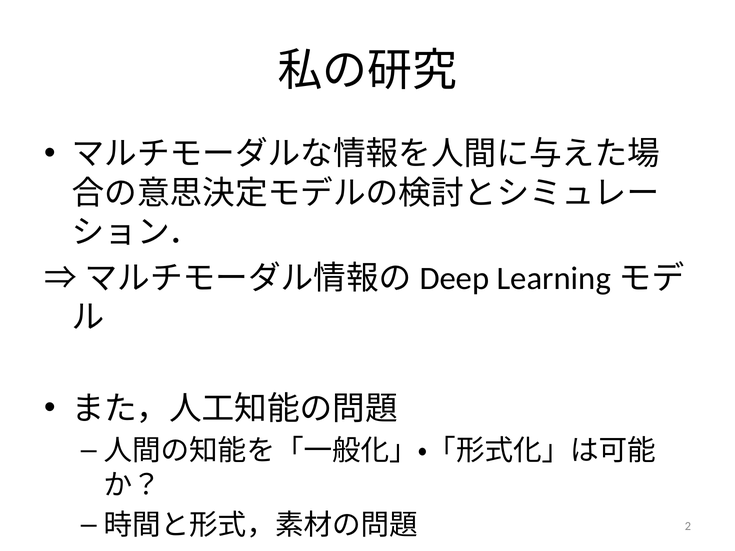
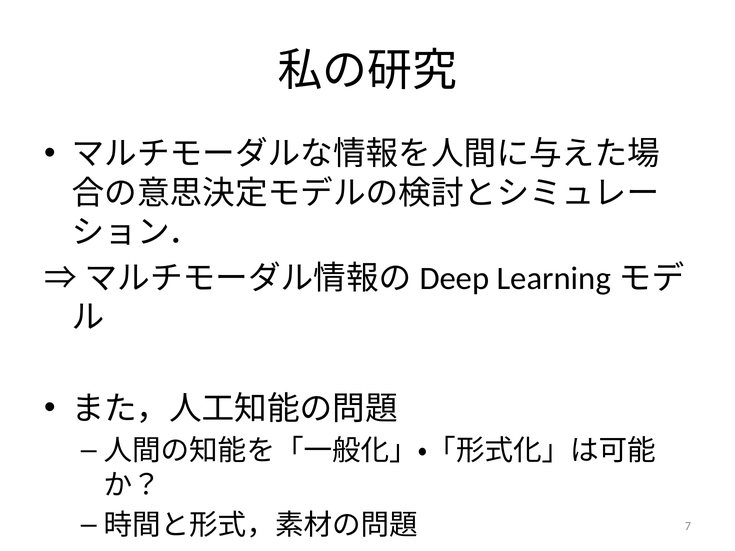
2: 2 -> 7 (688, 526)
